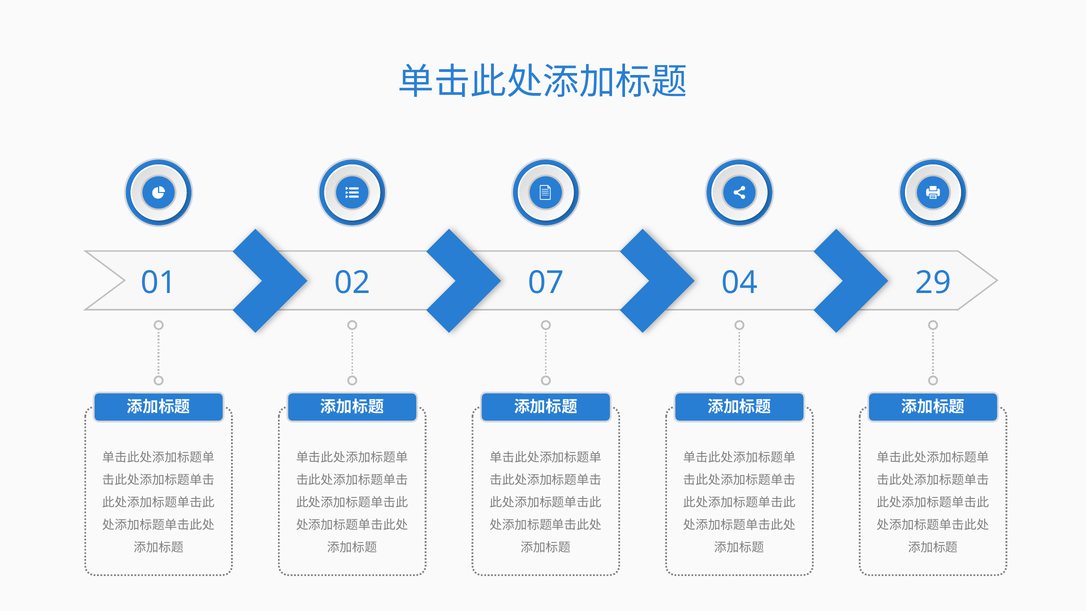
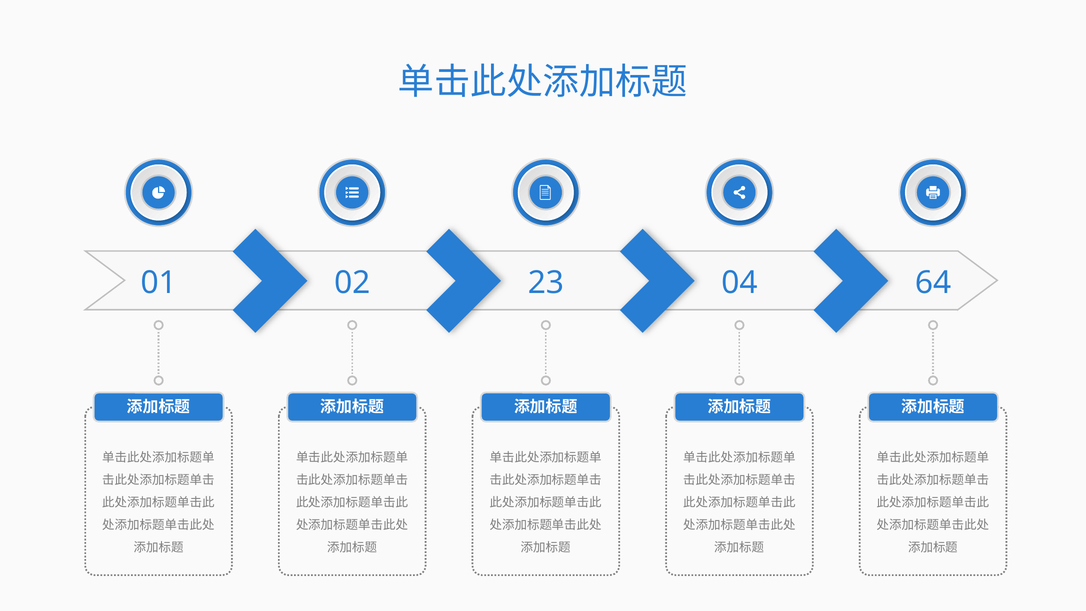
07: 07 -> 23 (546, 283)
29: 29 -> 64 (933, 283)
